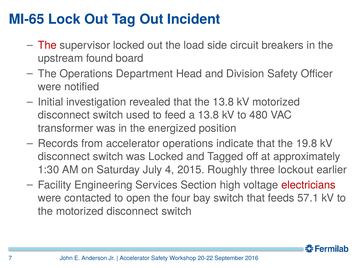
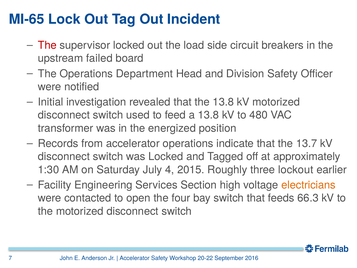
found: found -> failed (99, 58)
19.8: 19.8 -> 13.7 (307, 143)
electricians colour: red -> orange (309, 185)
57.1: 57.1 -> 66.3 (308, 198)
